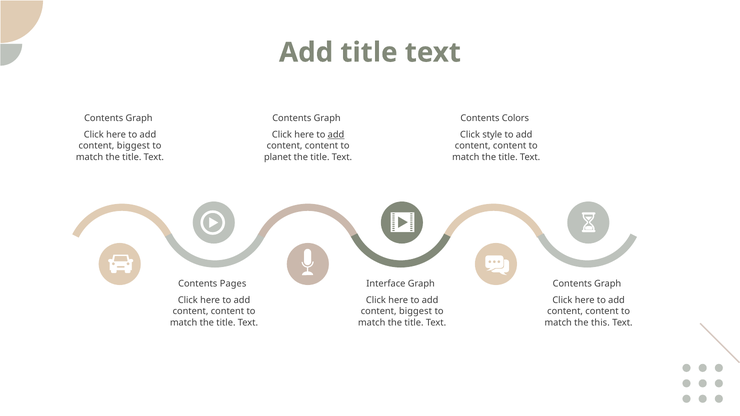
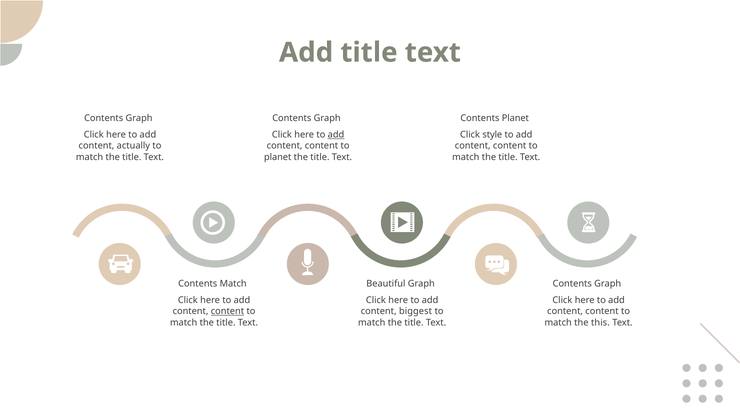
Contents Colors: Colors -> Planet (515, 118)
biggest: biggest -> actually (133, 146)
Contents Pages: Pages -> Match (233, 284)
Interface: Interface -> Beautiful (386, 284)
content underline: none -> present (227, 312)
